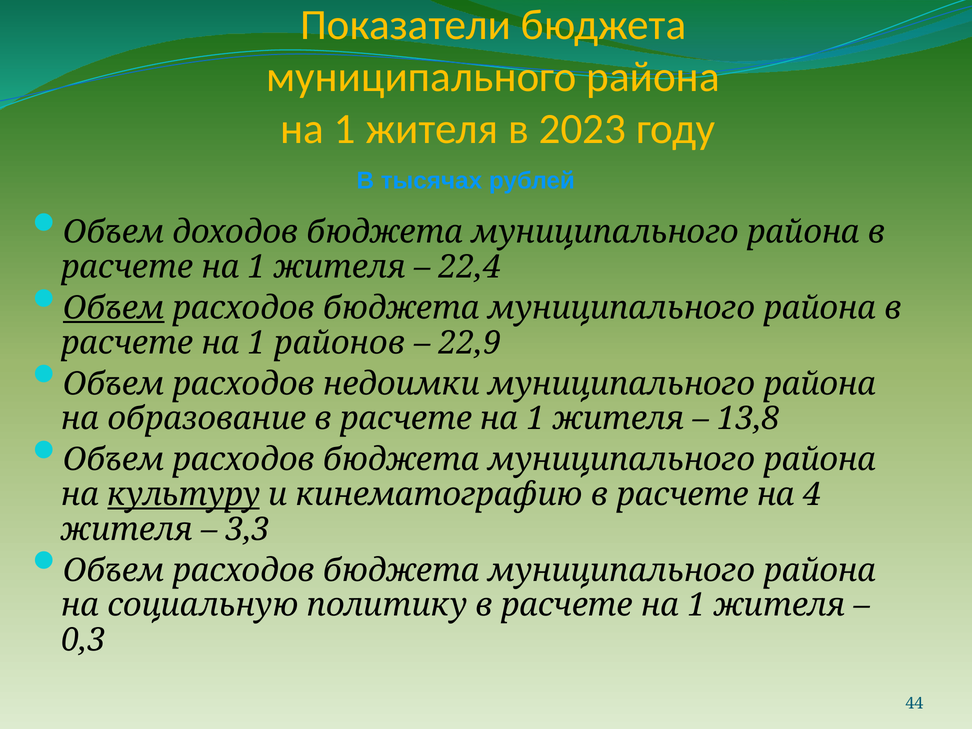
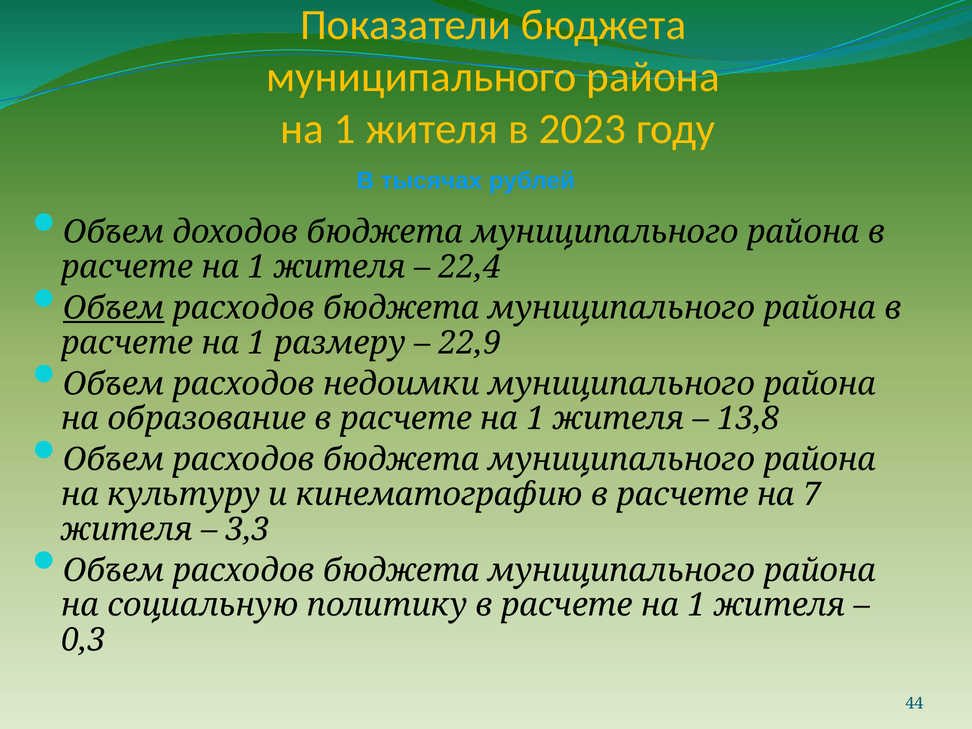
районов: районов -> размеру (340, 343)
культуру underline: present -> none (184, 495)
4: 4 -> 7 (812, 495)
